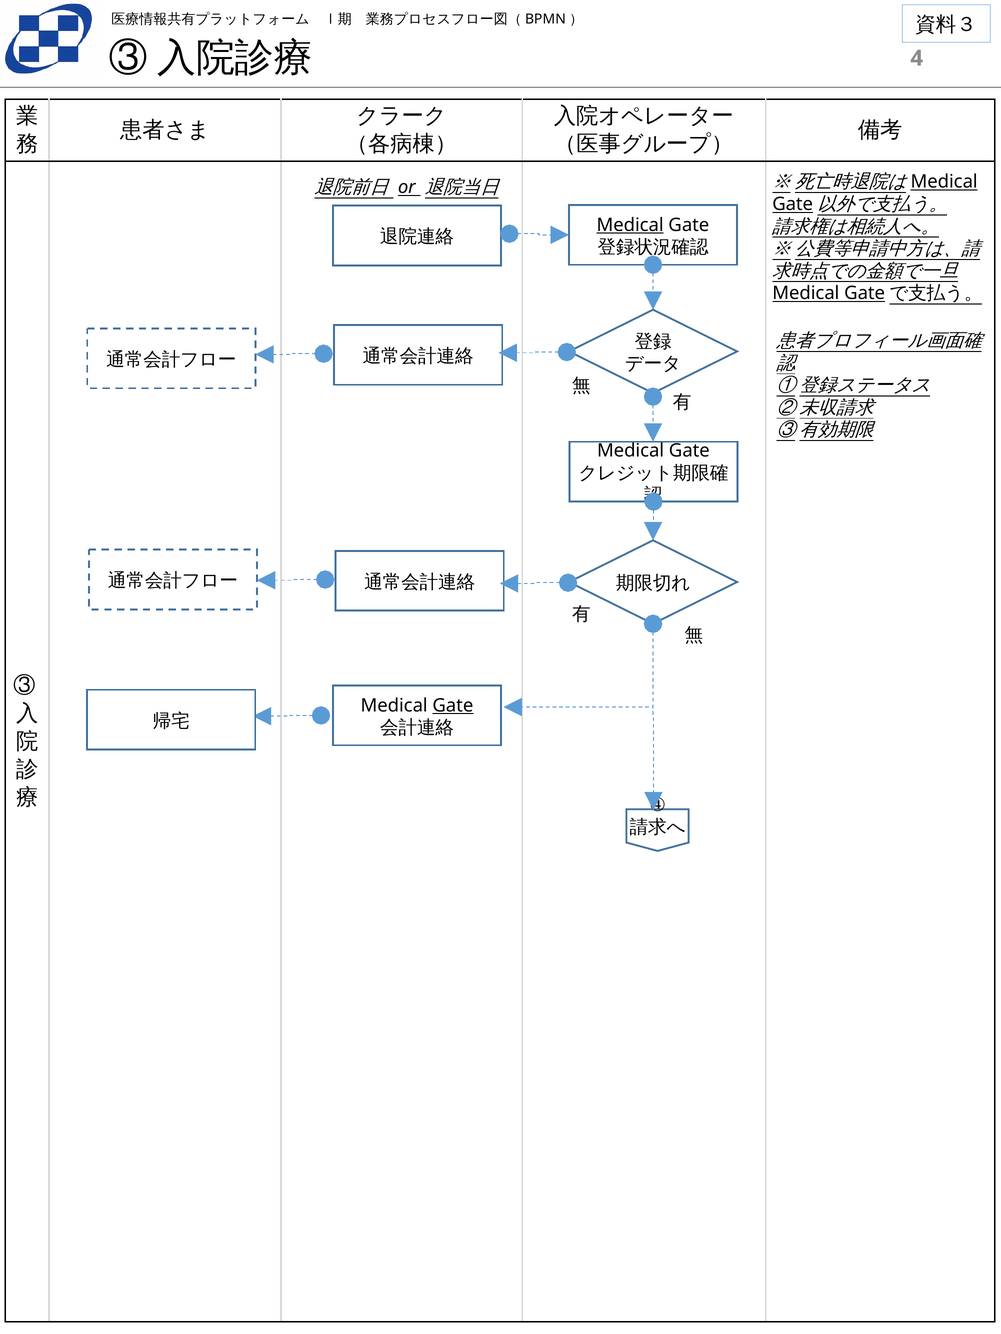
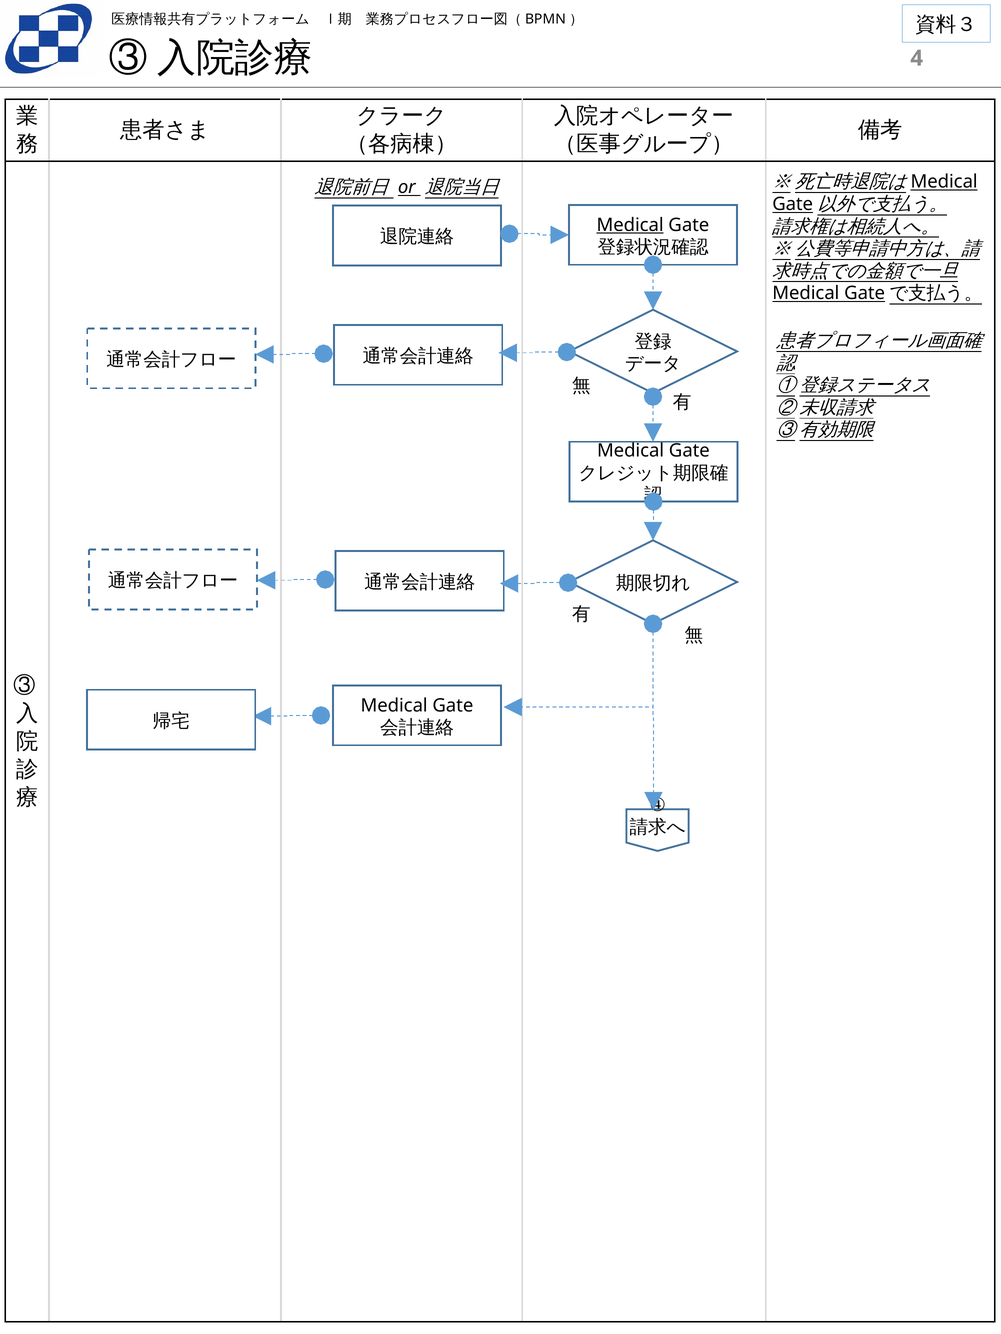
Gate underline: present -> none (453, 706)
